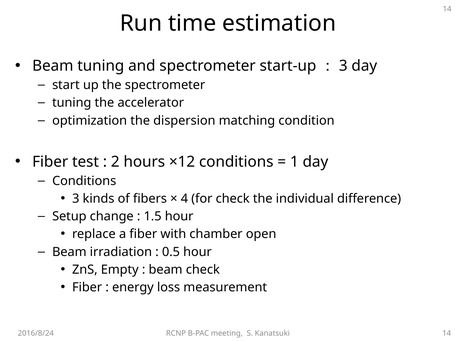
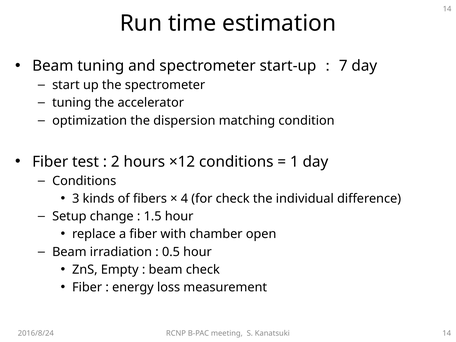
3: 3 -> 7 (343, 66)
